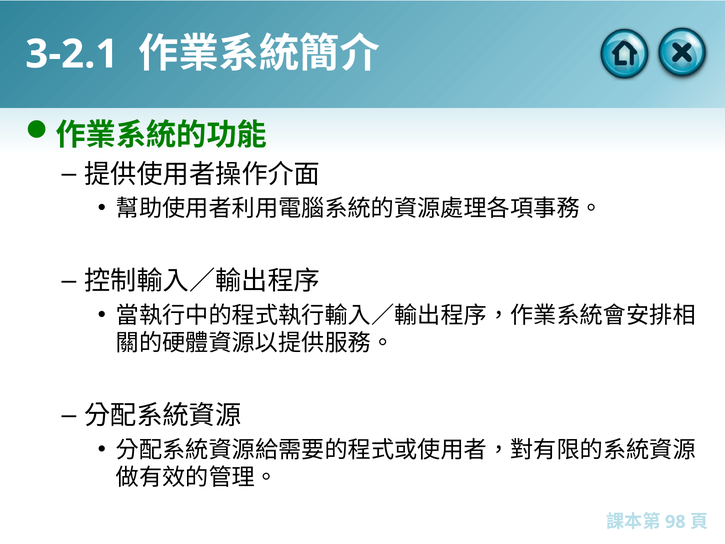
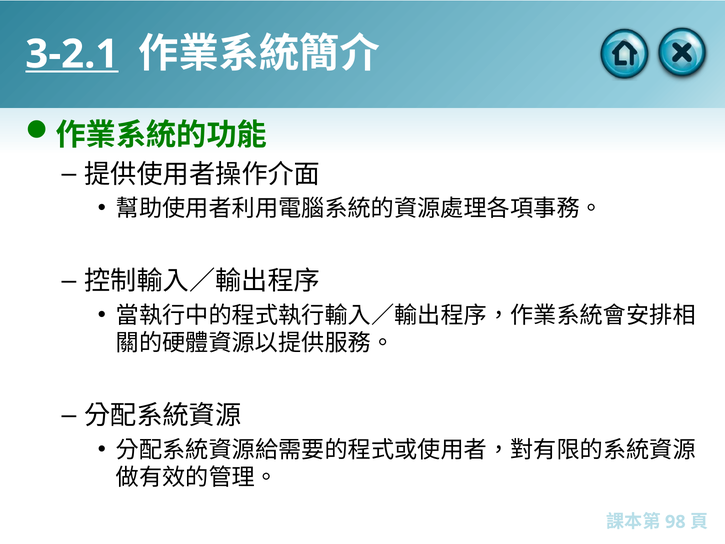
3-2.1 underline: none -> present (72, 54)
